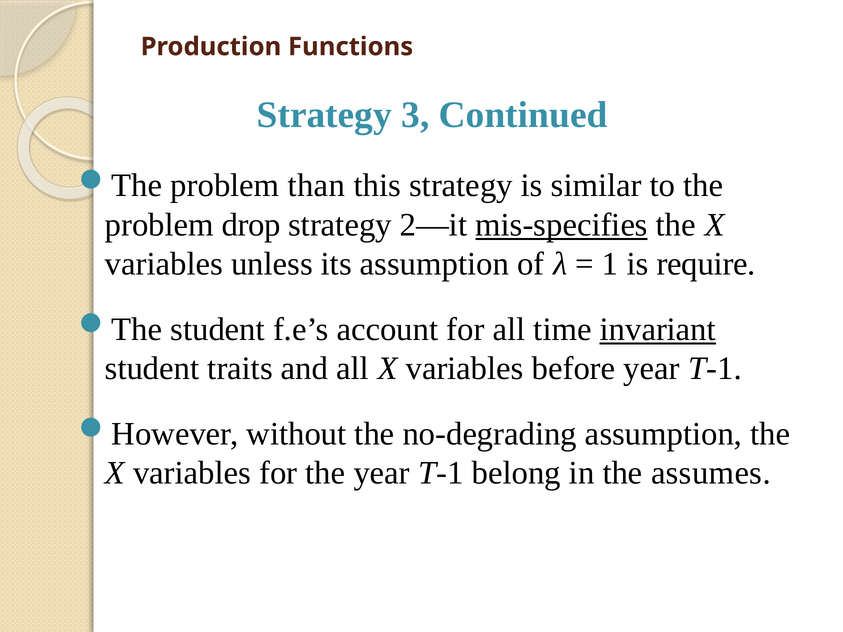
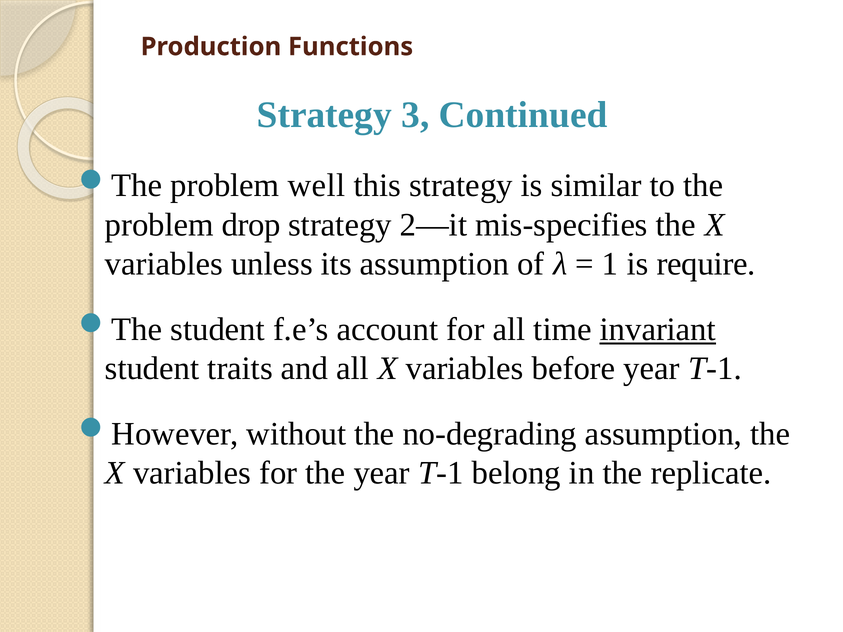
than: than -> well (316, 186)
mis-specifies underline: present -> none (562, 225)
assumes: assumes -> replicate (711, 473)
